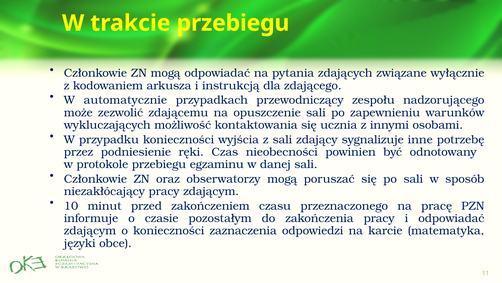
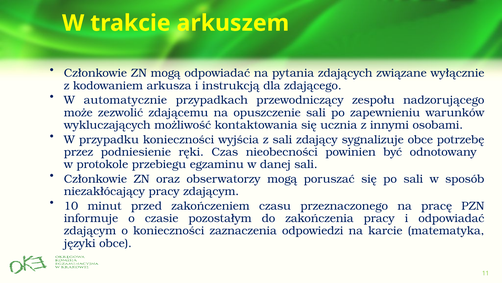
trakcie przebiegu: przebiegu -> arkuszem (233, 23)
sygnalizuje inne: inne -> obce (420, 139)
